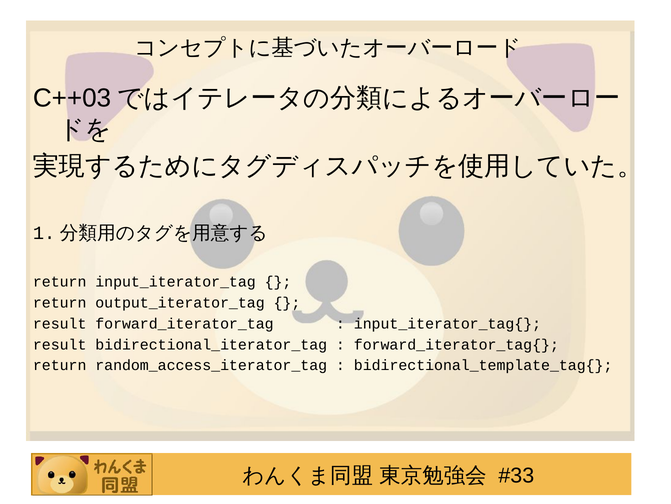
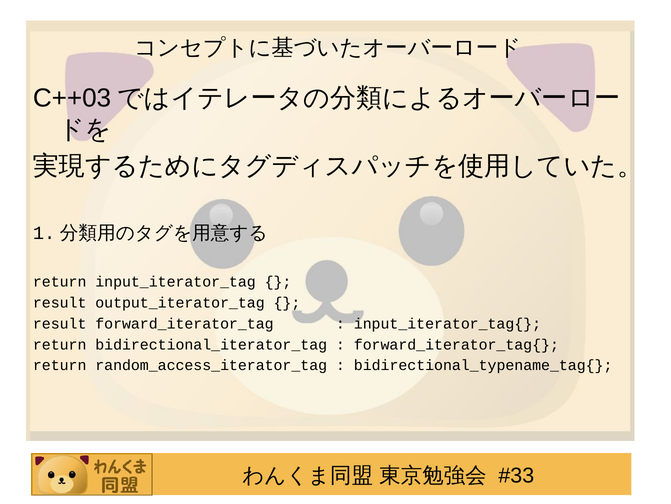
return: return -> result (60, 302)
result: result -> return (60, 344)
bidirectional_template_tag{: bidirectional_template_tag{ -> bidirectional_typename_tag{ (483, 365)
